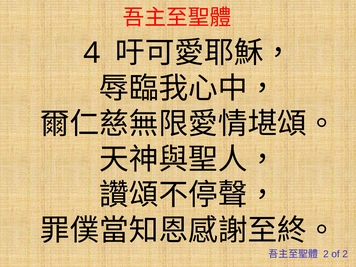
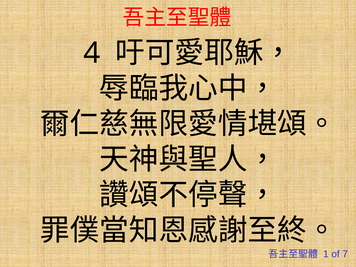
2: 2 -> 1 (326, 254)
of 2: 2 -> 7 (345, 254)
